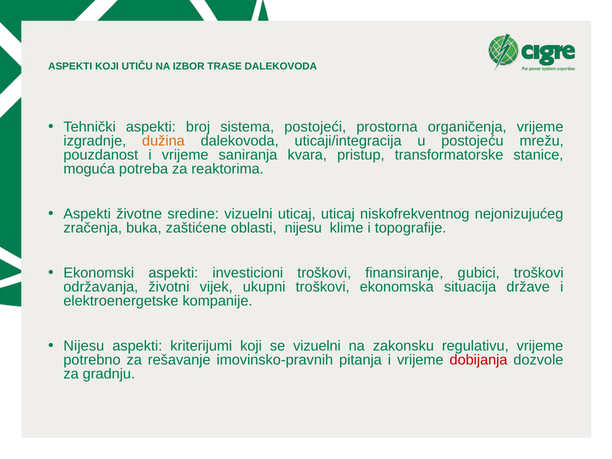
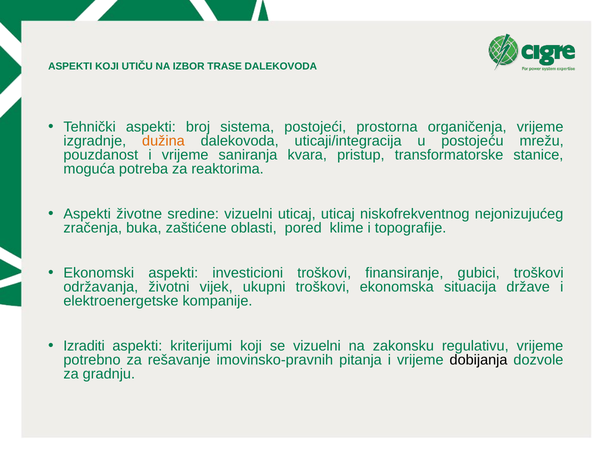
oblasti nijesu: nijesu -> pored (303, 228)
Nijesu: Nijesu -> Izraditi (84, 346)
dobijanja colour: red -> black (479, 360)
